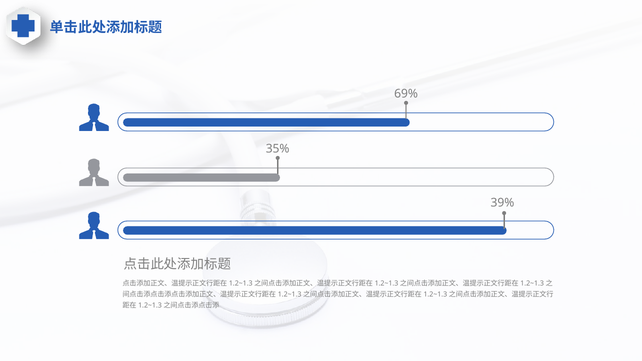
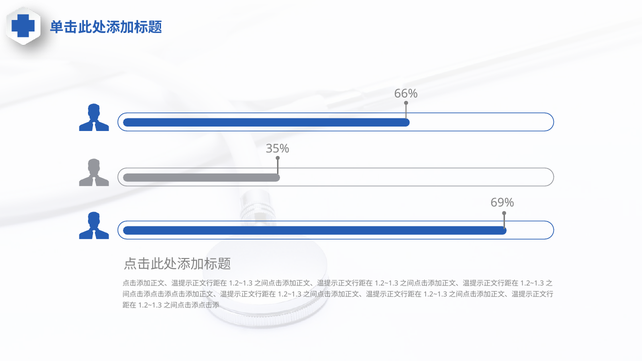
69%: 69% -> 66% (406, 94)
39%: 39% -> 69% (502, 203)
